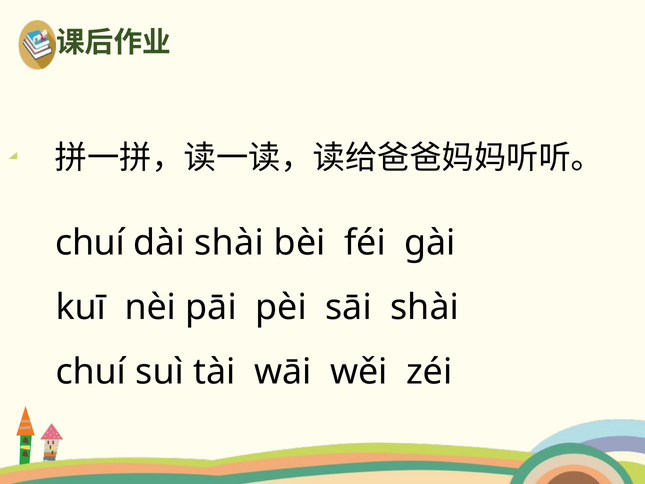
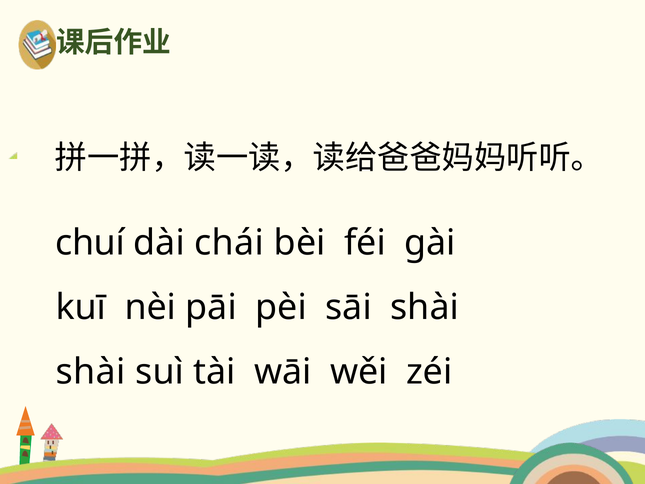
dài shài: shài -> chái (229, 243)
chuí: chuí -> shài (91, 372)
